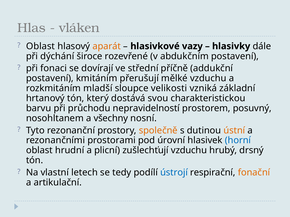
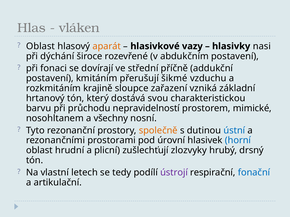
dále: dále -> nasi (262, 46)
mělké: mělké -> šikmé (174, 78)
mladší: mladší -> krajině (98, 88)
velikosti: velikosti -> zařazení (169, 88)
posuvný: posuvný -> mimické (252, 108)
ústní colour: orange -> blue (234, 131)
zušlechťují vzduchu: vzduchu -> zlozvyky (189, 151)
ústrojí colour: blue -> purple (174, 173)
fonační colour: orange -> blue (254, 173)
